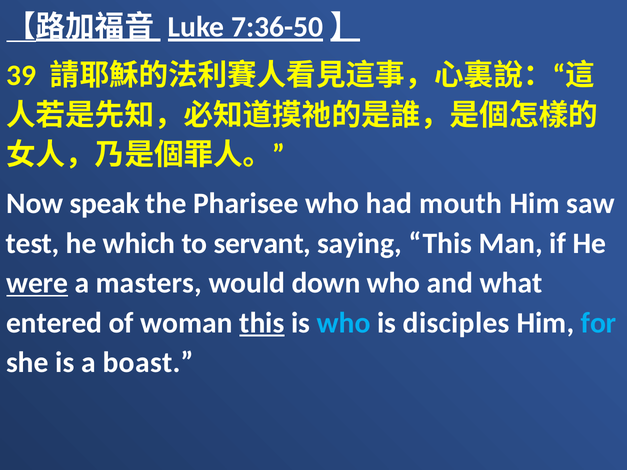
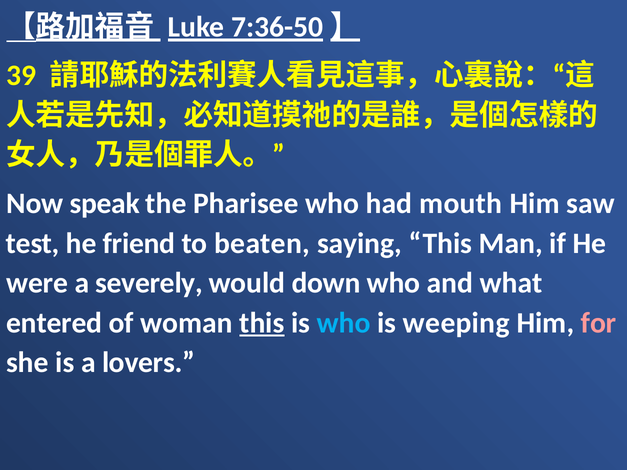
which: which -> friend (139, 243)
servant: servant -> beaten (262, 243)
were underline: present -> none (37, 283)
masters: masters -> severely (149, 283)
disciples: disciples -> weeping (456, 323)
for colour: light blue -> pink (599, 323)
boast: boast -> lovers (149, 363)
